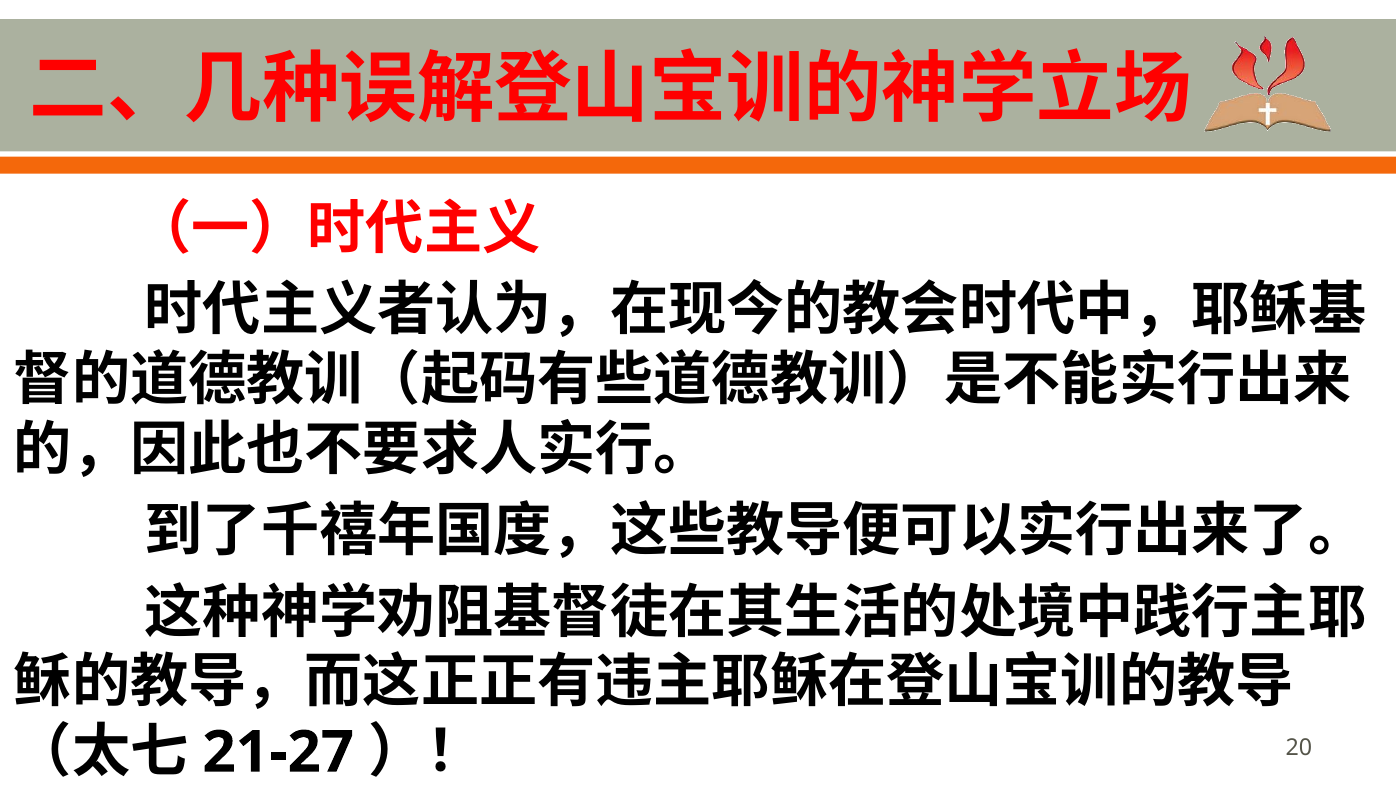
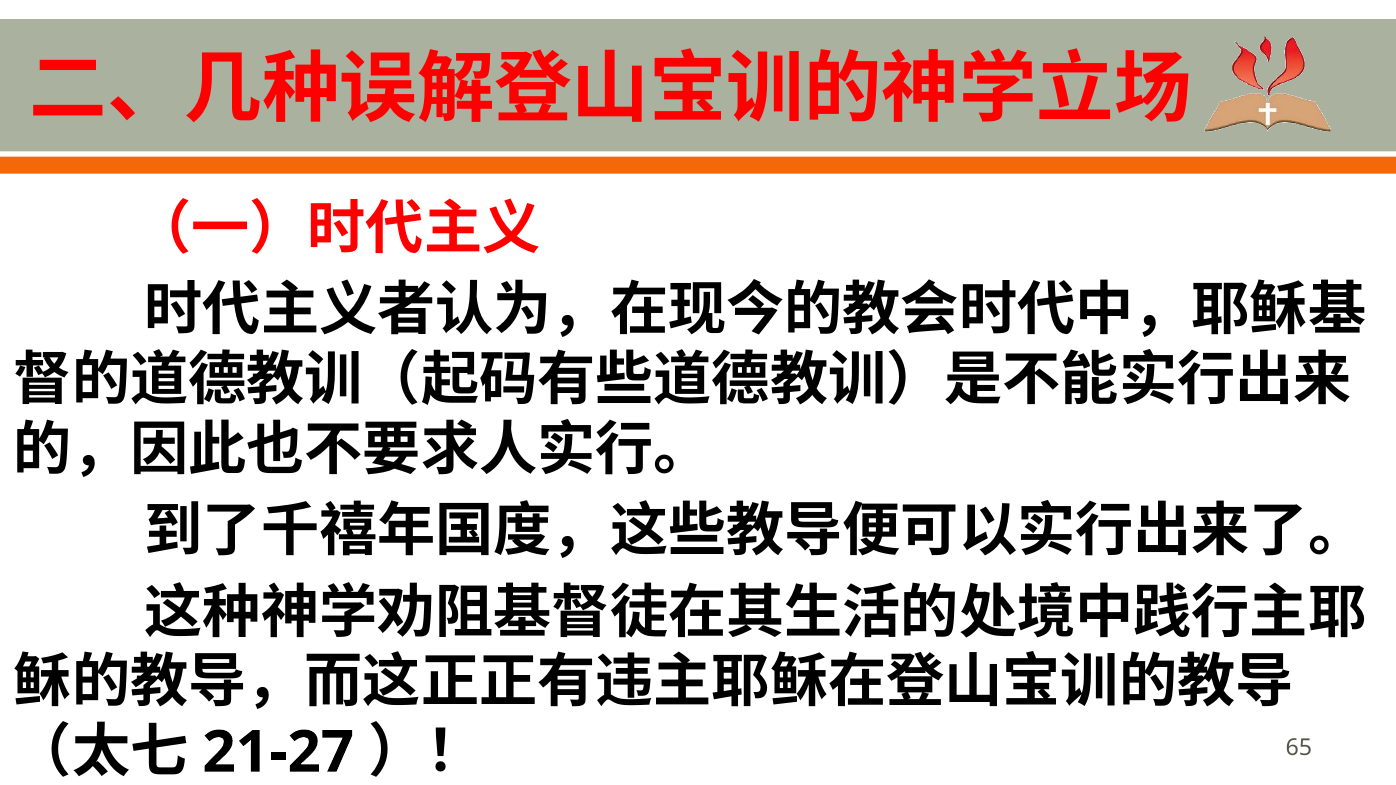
20: 20 -> 65 (1299, 748)
